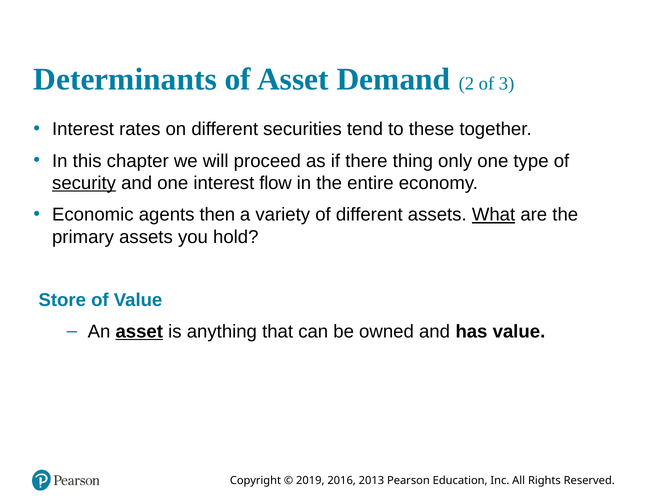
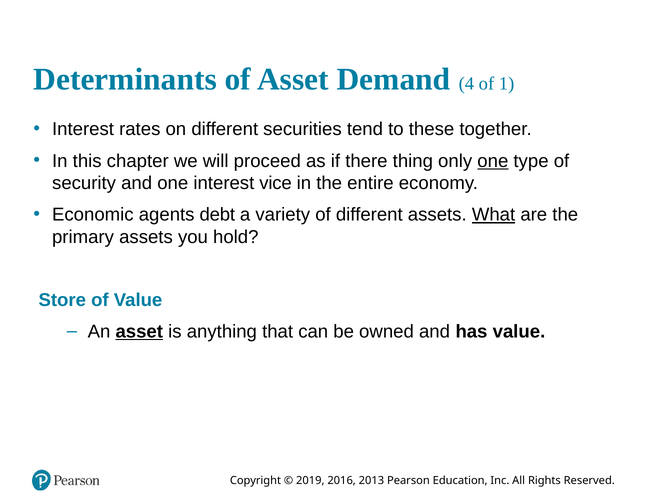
2: 2 -> 4 (466, 83)
3: 3 -> 1 (507, 83)
one underline: none -> present (493, 161)
security underline: present -> none (84, 183)
flow: flow -> vice (276, 183)
then: then -> debt (217, 215)
